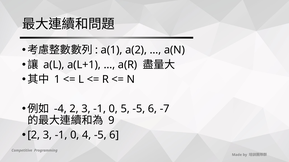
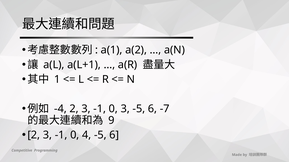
0 5: 5 -> 3 (125, 109)
